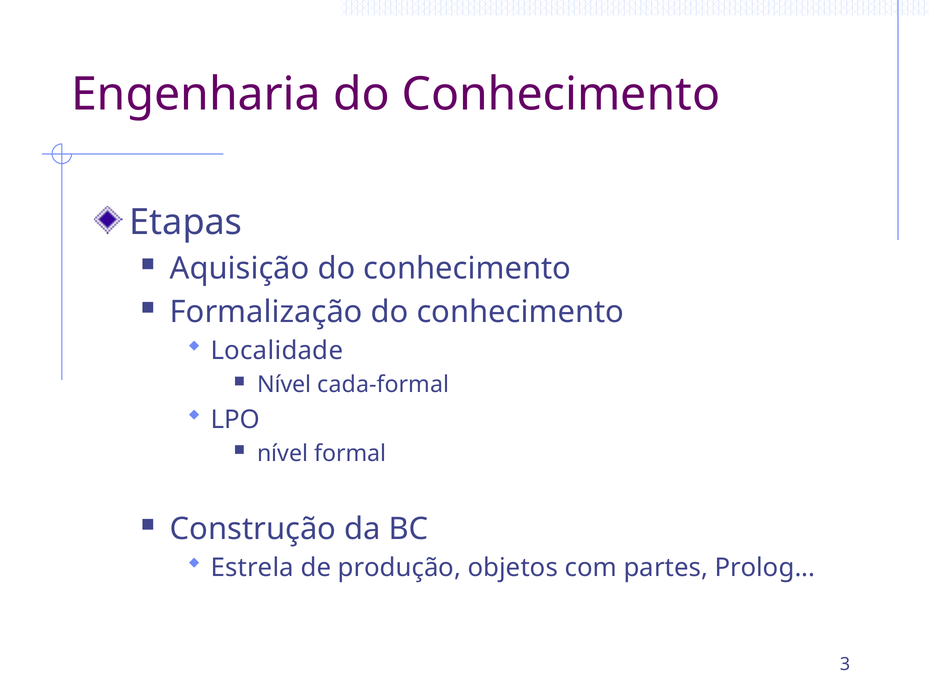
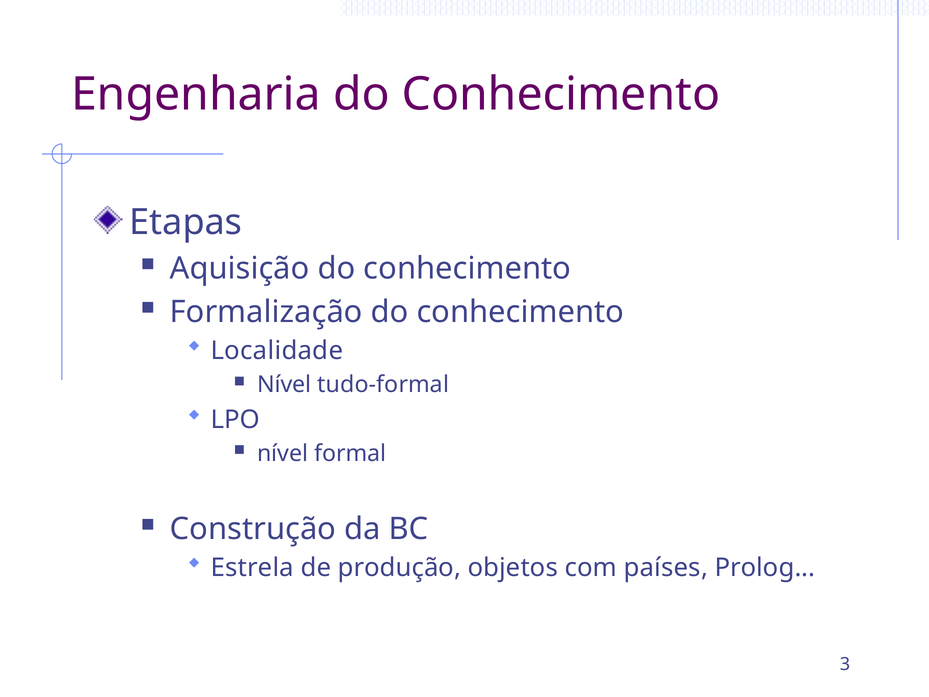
cada-formal: cada-formal -> tudo-formal (383, 385)
partes: partes -> países (666, 567)
